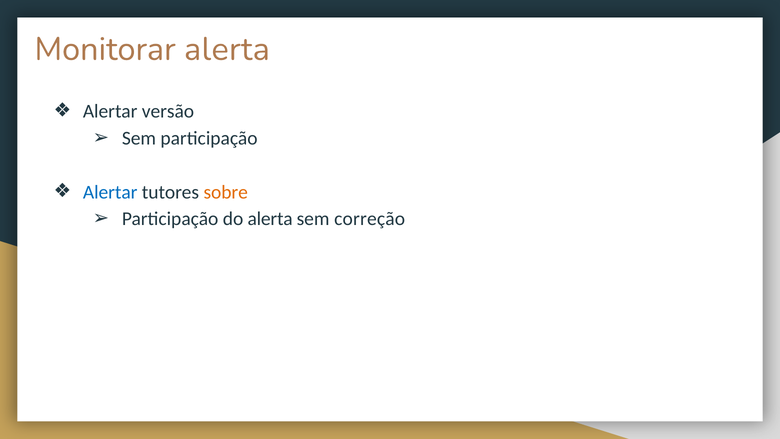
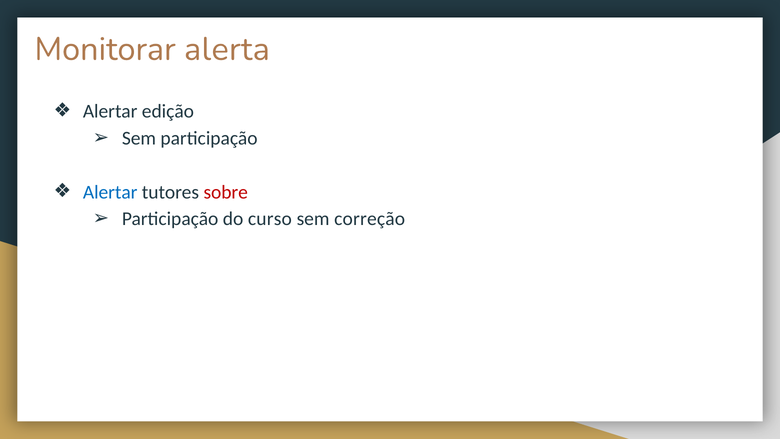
versão: versão -> edição (168, 111)
sobre colour: orange -> red (226, 192)
do alerta: alerta -> curso (270, 219)
